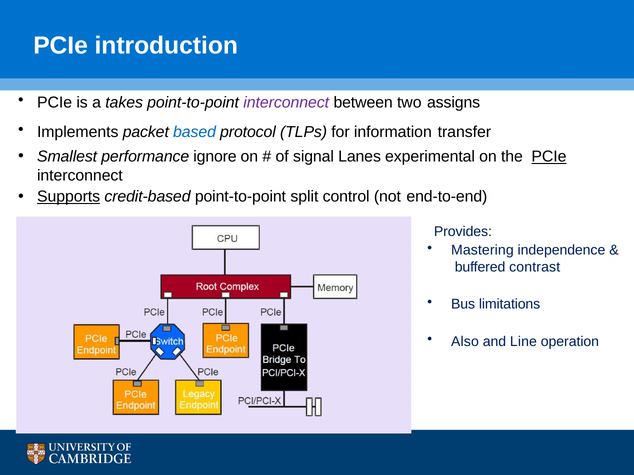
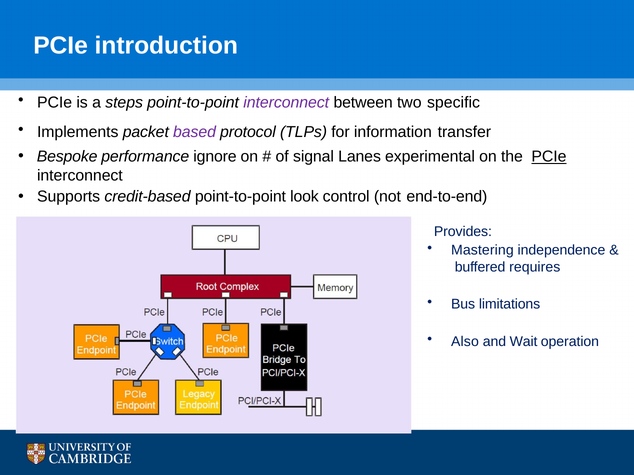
takes: takes -> steps (124, 103)
assigns: assigns -> specific (454, 103)
based colour: blue -> purple (195, 132)
Smallest: Smallest -> Bespoke (67, 157)
Supports underline: present -> none (69, 197)
split: split -> look (304, 197)
contrast: contrast -> requires (535, 267)
Line: Line -> Wait (524, 342)
